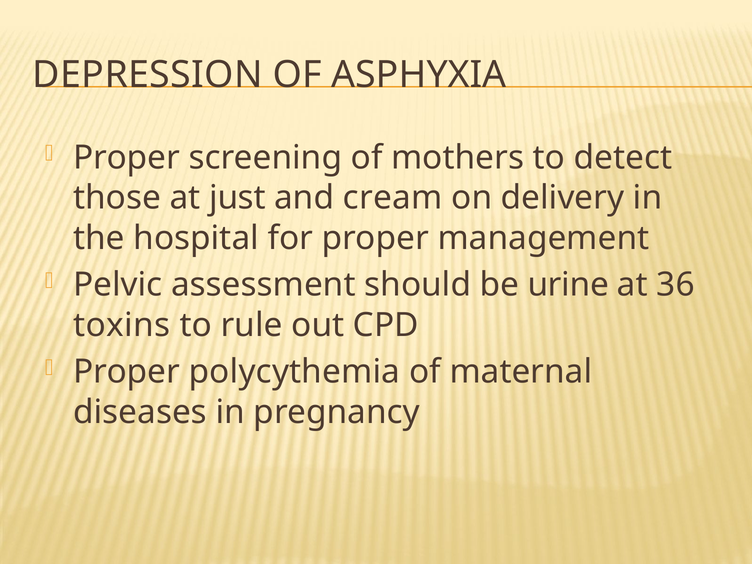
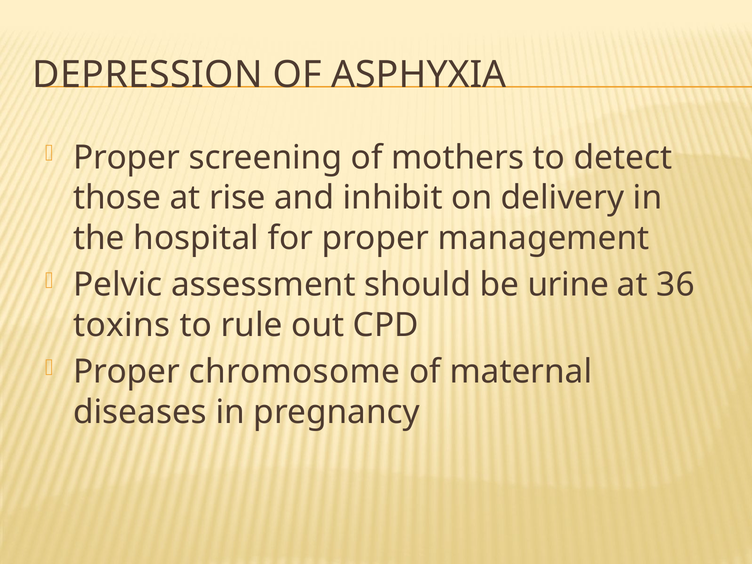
just: just -> rise (237, 198)
cream: cream -> inhibit (393, 198)
polycythemia: polycythemia -> chromosome (294, 372)
